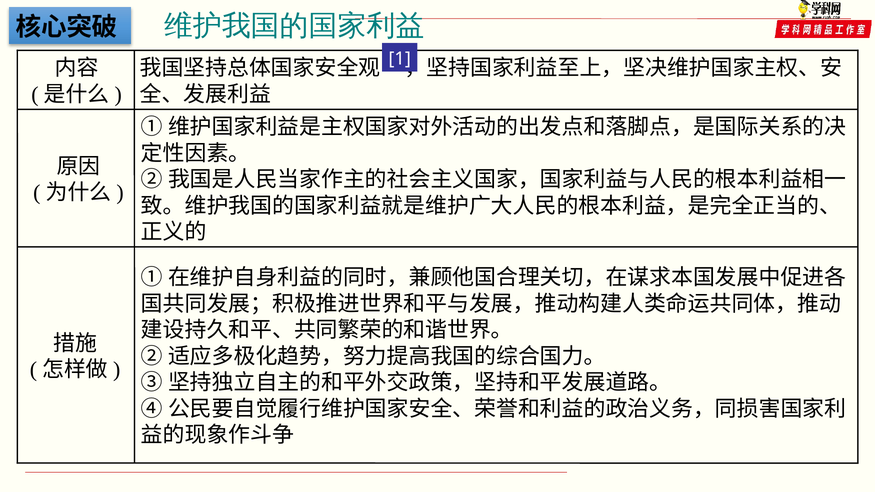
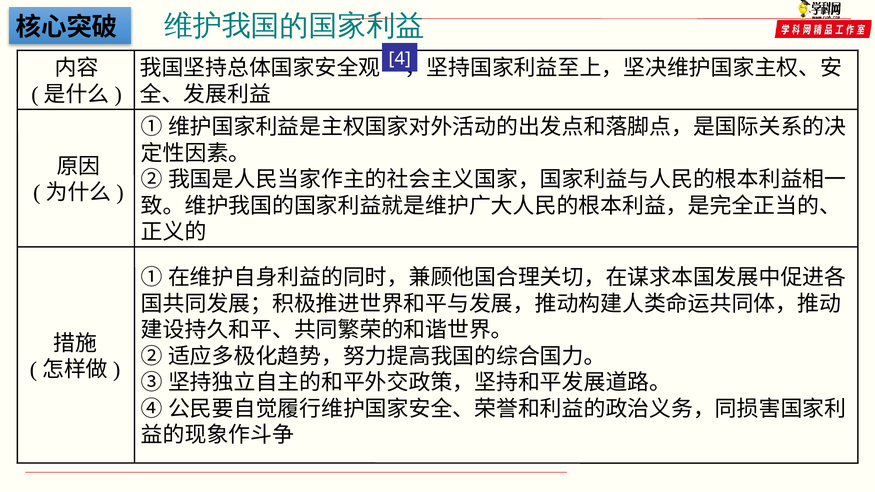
1: 1 -> 4 (400, 59)
